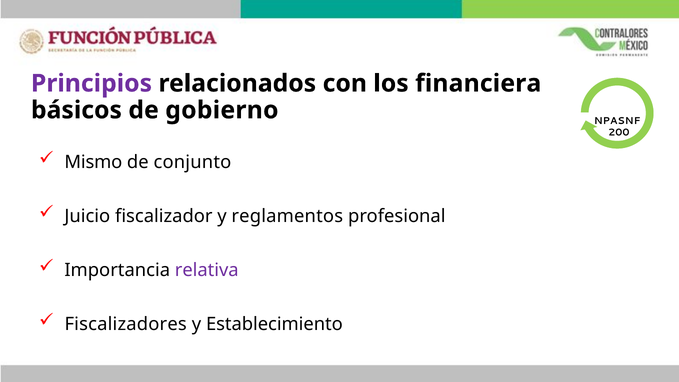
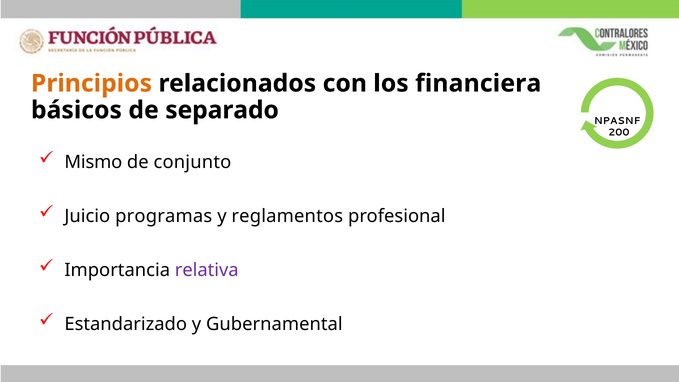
Principios colour: purple -> orange (91, 83)
gobierno: gobierno -> separado (222, 110)
fiscalizador: fiscalizador -> programas (164, 216)
Fiscalizadores: Fiscalizadores -> Estandarizado (126, 324)
Establecimiento: Establecimiento -> Gubernamental (274, 324)
